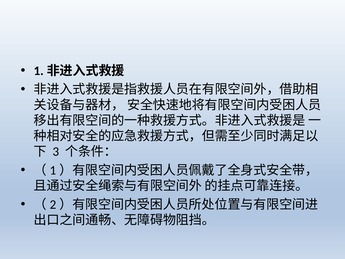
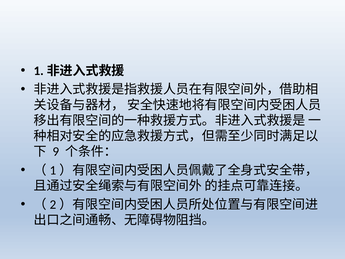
3: 3 -> 9 (56, 152)
